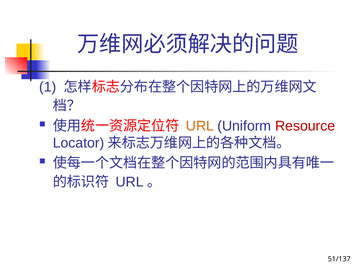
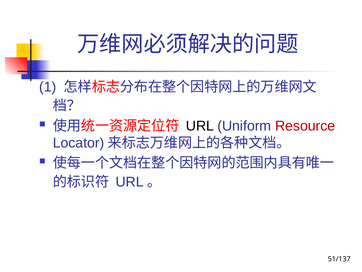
URL colour: orange -> black (200, 126)
